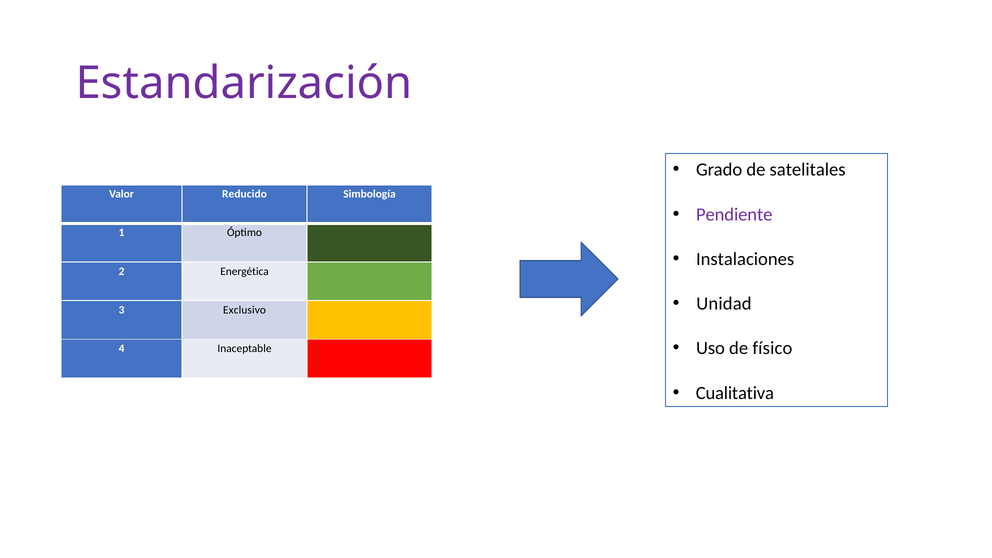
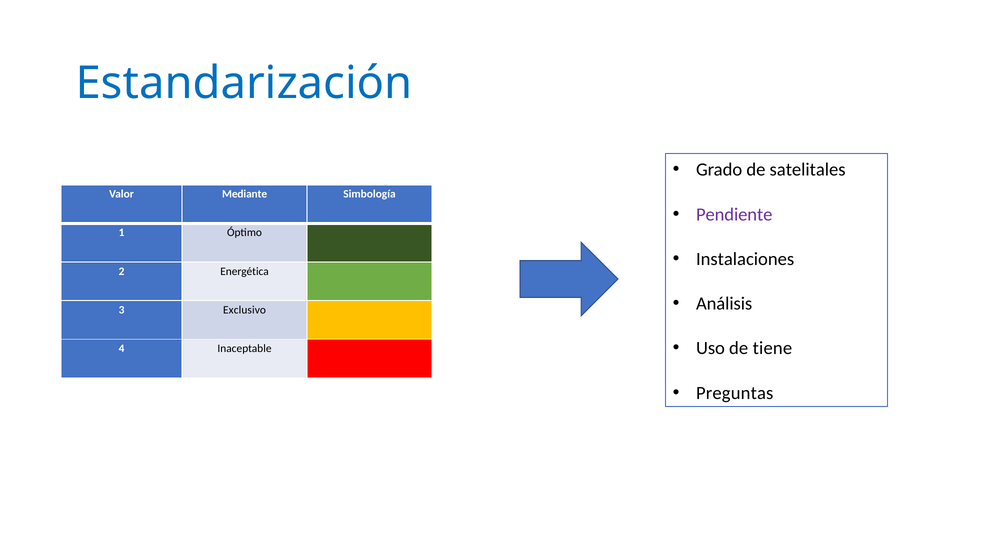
Estandarización colour: purple -> blue (244, 83)
Reducido: Reducido -> Mediante (245, 194)
Unidad: Unidad -> Análisis (724, 304)
físico: físico -> tiene (772, 348)
Cualitativa: Cualitativa -> Preguntas (735, 393)
